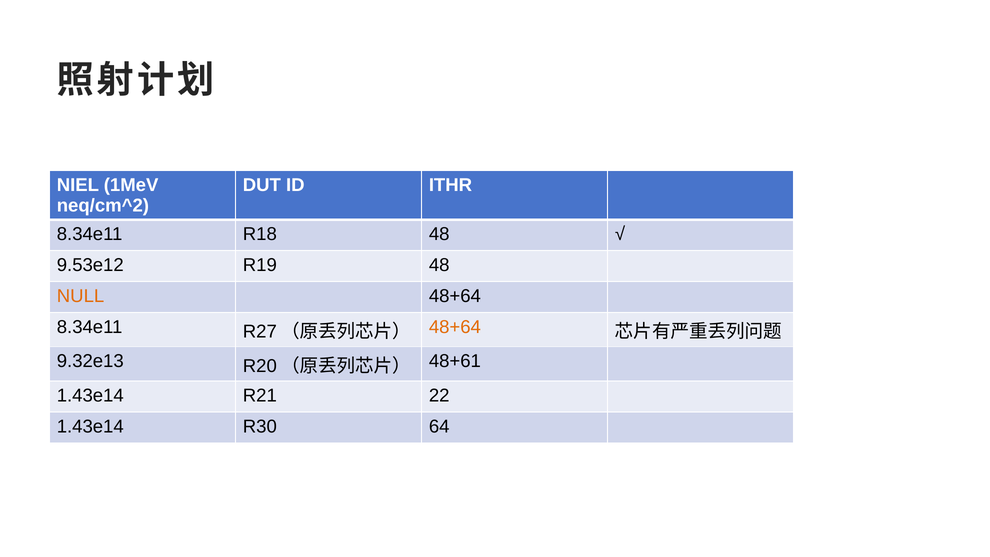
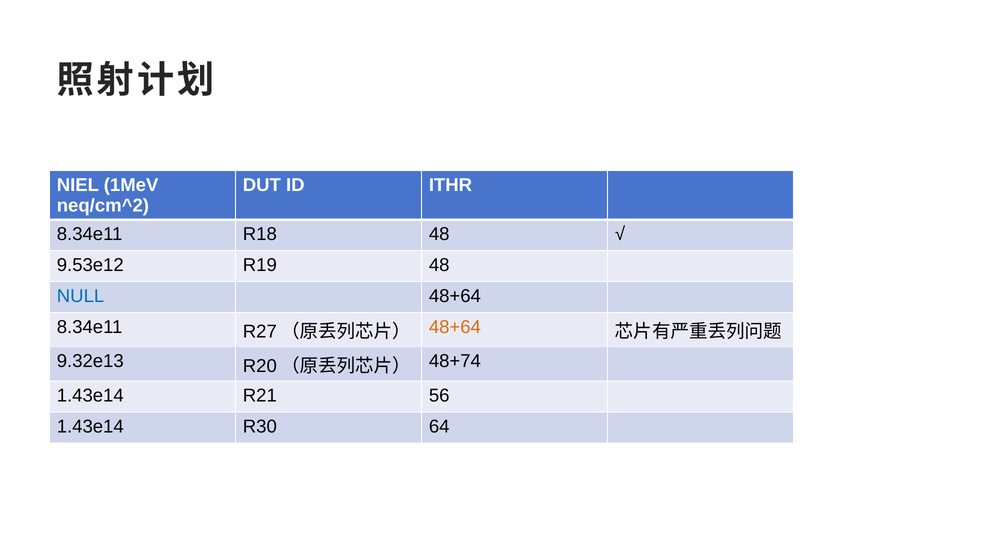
NULL colour: orange -> blue (81, 296)
48+61: 48+61 -> 48+74 (455, 361)
22: 22 -> 56 (439, 395)
